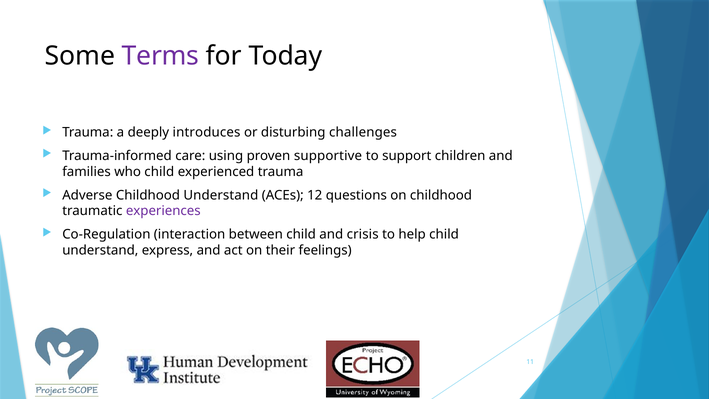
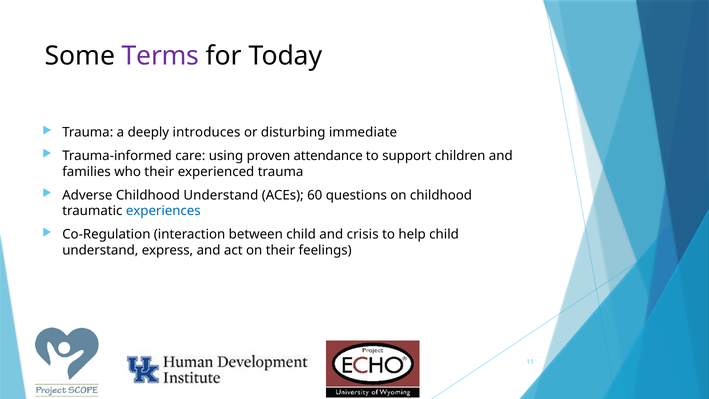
challenges: challenges -> immediate (363, 132)
supportive: supportive -> attendance (328, 156)
who child: child -> their (159, 172)
12: 12 -> 60 (315, 195)
experiences colour: purple -> blue (163, 211)
